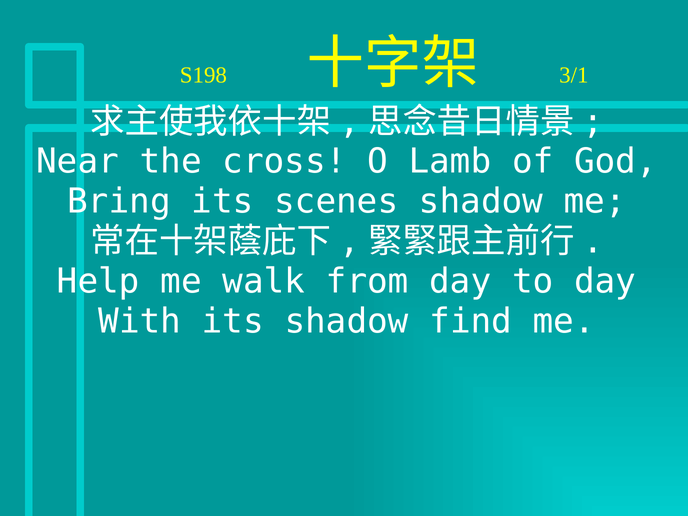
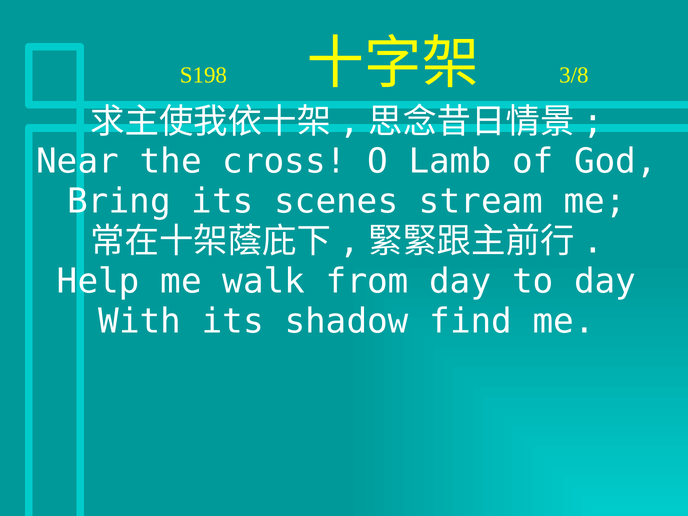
3/1: 3/1 -> 3/8 (574, 75)
scenes shadow: shadow -> stream (481, 202)
